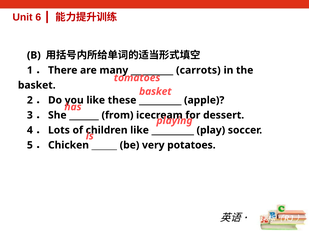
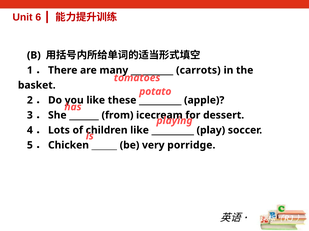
basket: basket -> potato (155, 92)
potatoes: potatoes -> porridge (191, 146)
